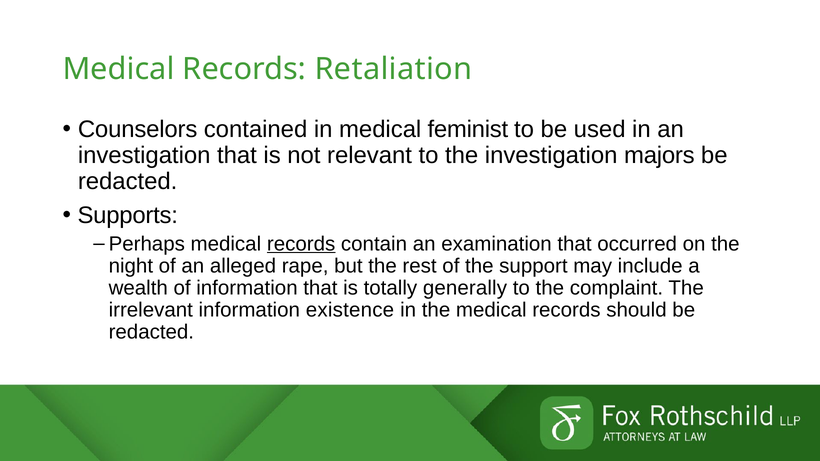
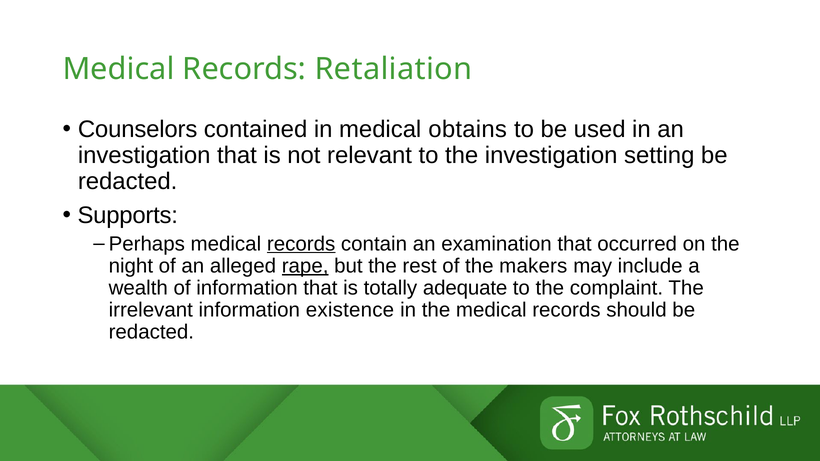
feminist: feminist -> obtains (468, 130)
majors: majors -> setting (659, 155)
rape underline: none -> present (305, 266)
support: support -> makers (533, 266)
generally: generally -> adequate (465, 288)
